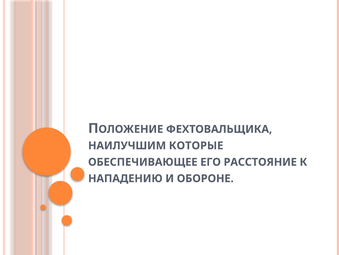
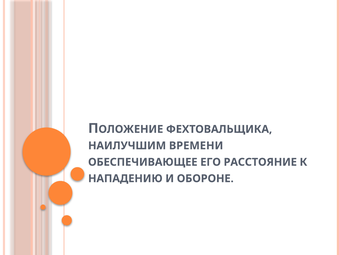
КОТОРЫЕ: КОТОРЫЕ -> ВРЕМЕНИ (196, 145)
